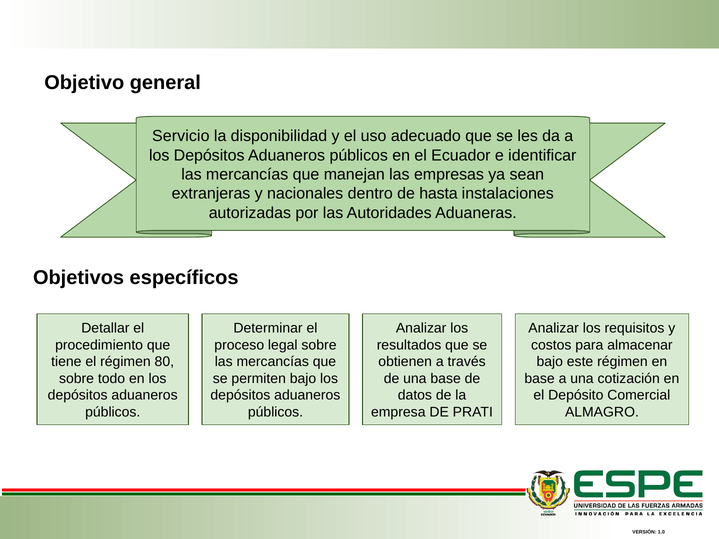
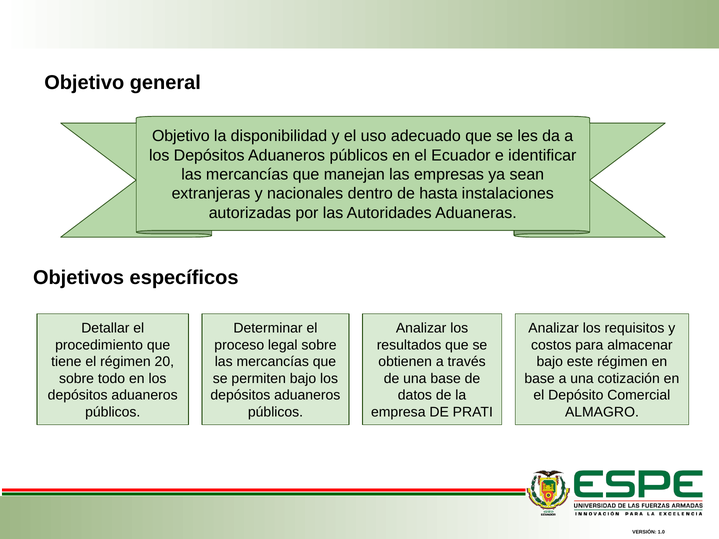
Servicio: Servicio -> Objetivo (181, 136)
80: 80 -> 20 (164, 362)
